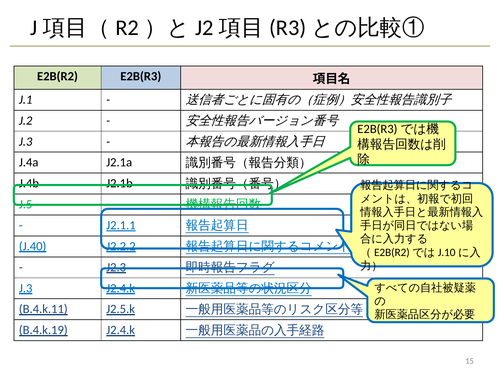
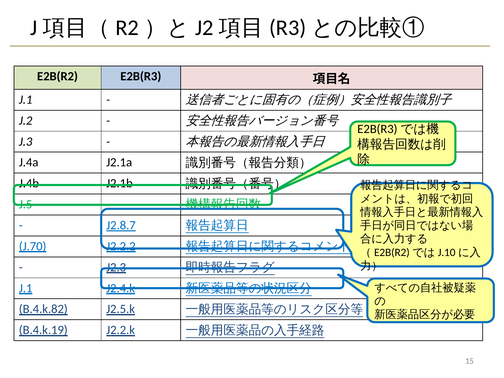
J2.1.1: J2.1.1 -> J2.8.7 (121, 225)
J.40: J.40 -> J.70 (33, 246)
J.3: J.3 -> J.1 (26, 288)
B.4.k.11: B.4.k.11 -> B.4.k.82 (43, 309)
B.4.k.19 J2.4.k: J2.4.k -> J2.2.k (121, 330)
